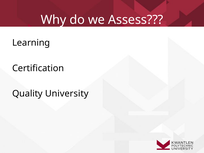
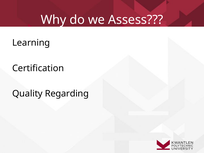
University: University -> Regarding (67, 94)
